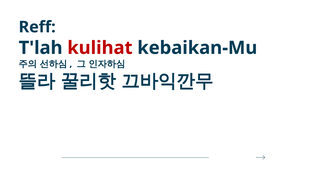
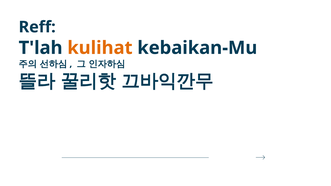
kulihat colour: red -> orange (100, 48)
